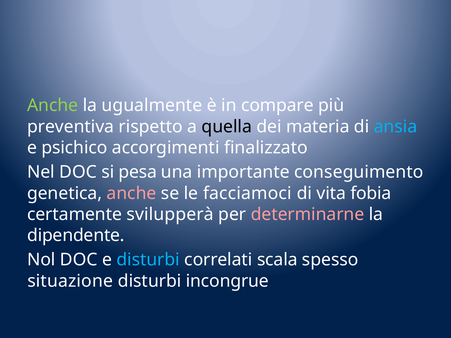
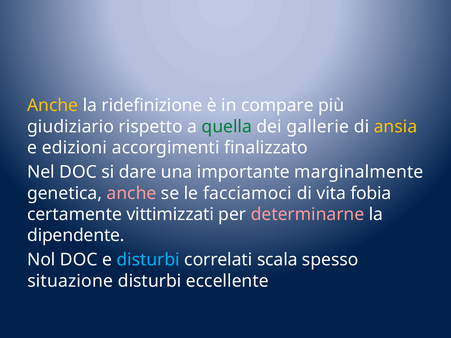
Anche colour: light green -> yellow (53, 106)
ugualmente: ugualmente -> ridefinizione (152, 106)
preventiva: preventiva -> giudiziario (71, 127)
quella colour: black -> green (227, 127)
materia: materia -> gallerie (318, 127)
ansia colour: light blue -> yellow (396, 127)
psichico: psichico -> edizioni (74, 148)
pesa: pesa -> dare (138, 172)
conseguimento: conseguimento -> marginalmente (359, 172)
svilupperà: svilupperà -> vittimizzati (170, 214)
incongrue: incongrue -> eccellente (227, 281)
